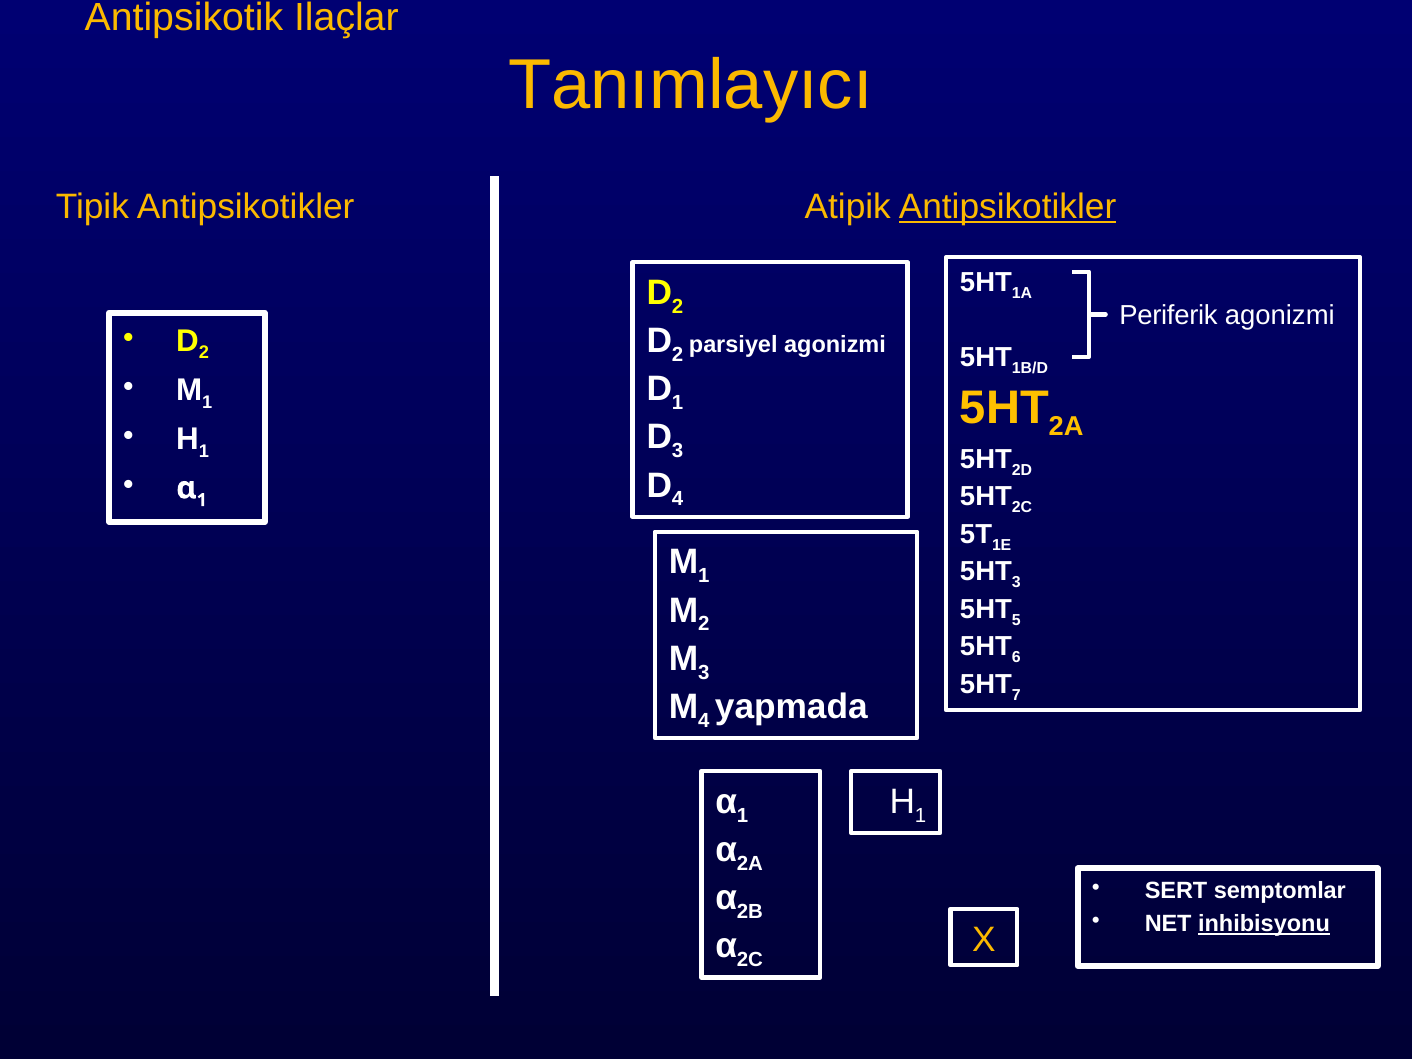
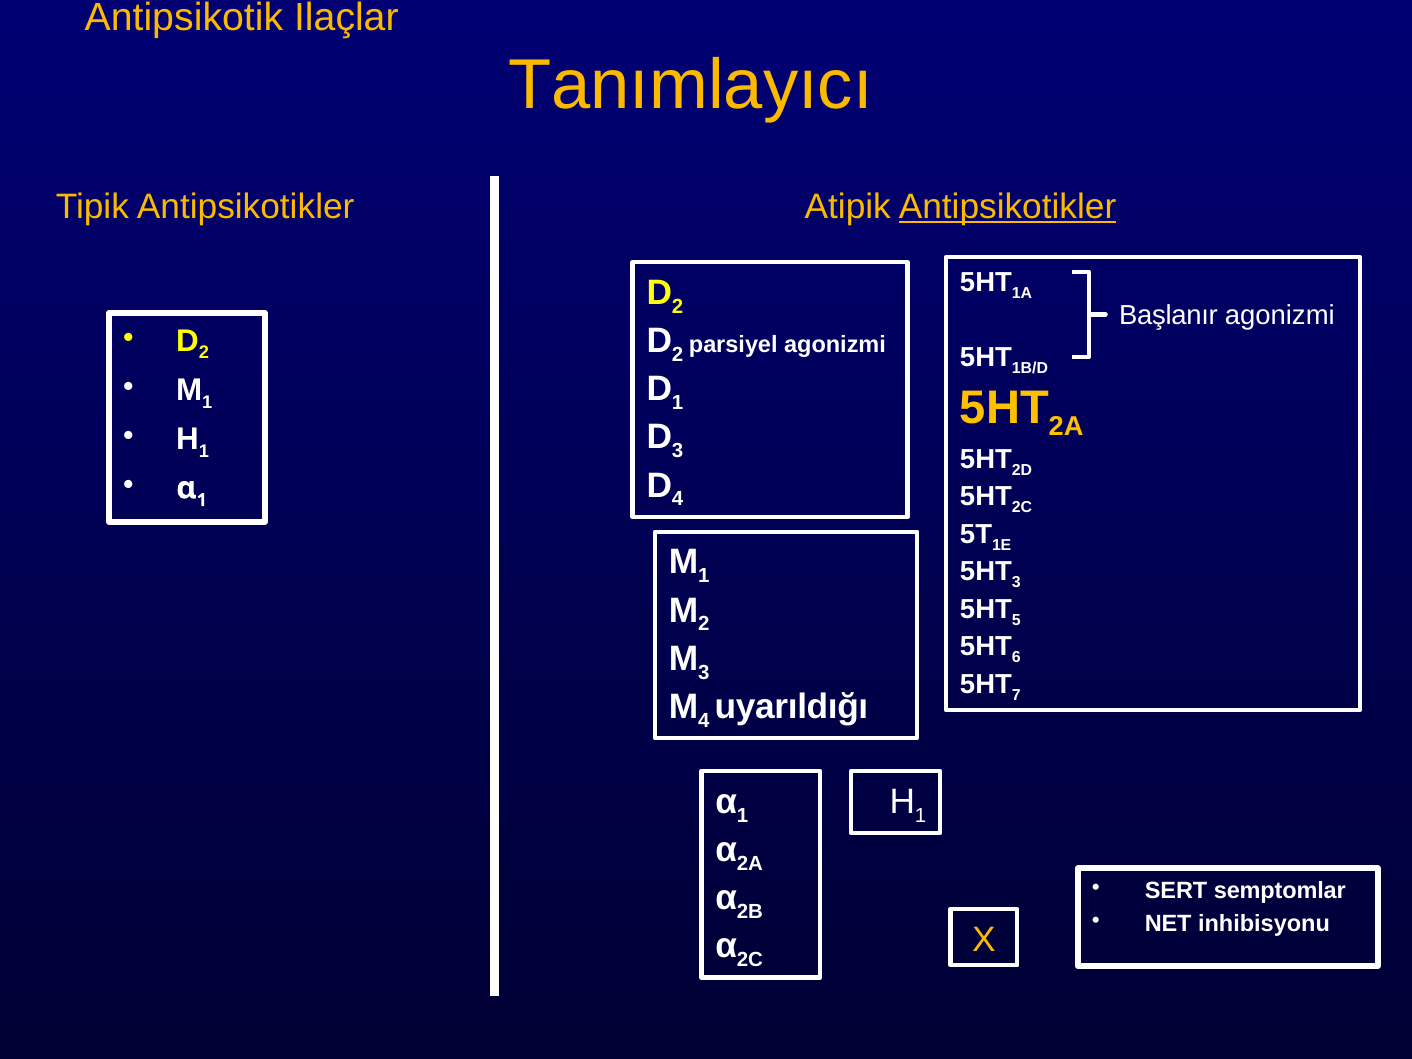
Periferik: Periferik -> Başlanır (1168, 316)
yapmada: yapmada -> uyarıldığı (791, 707)
inhibisyonu underline: present -> none (1264, 924)
